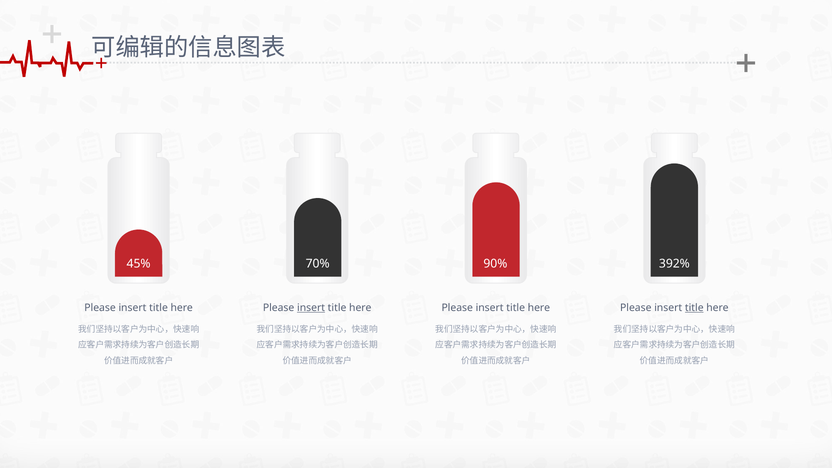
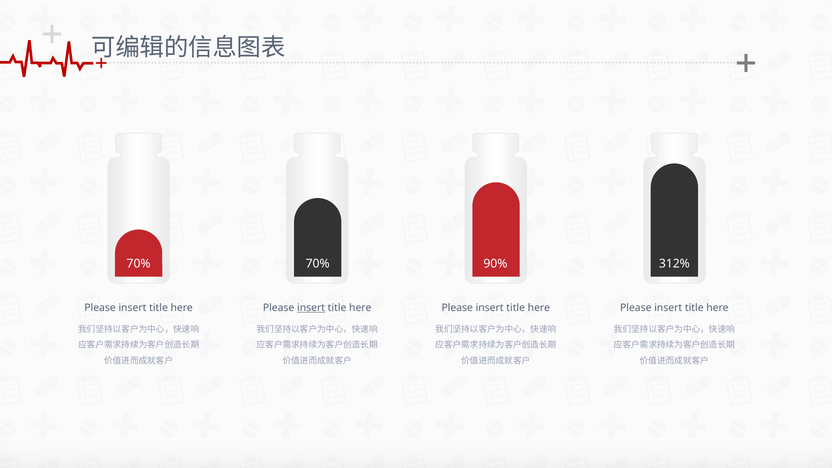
45%: 45% -> 70% (139, 264)
392%: 392% -> 312% (674, 264)
title underline: present -> none (694, 308)
